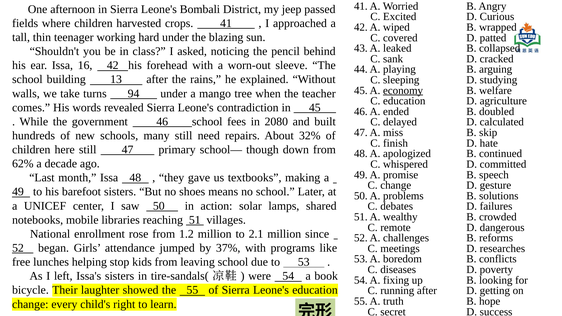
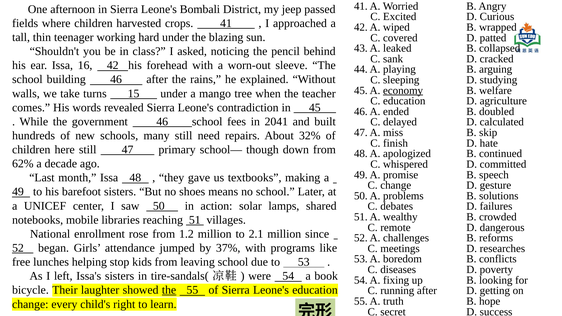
building 13: 13 -> 46 (116, 79)
94: 94 -> 15 (134, 94)
2080: 2080 -> 2041 (276, 122)
the underline: none -> present (169, 290)
